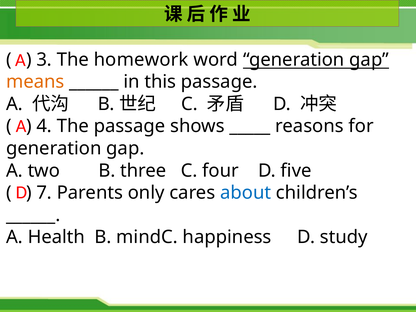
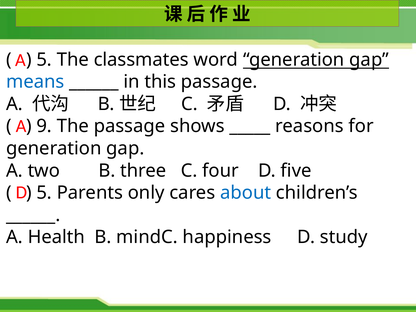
3: 3 -> 5 (44, 60)
homework: homework -> classmates (141, 60)
means colour: orange -> blue (35, 82)
4: 4 -> 9 (44, 126)
7: 7 -> 5 (44, 193)
